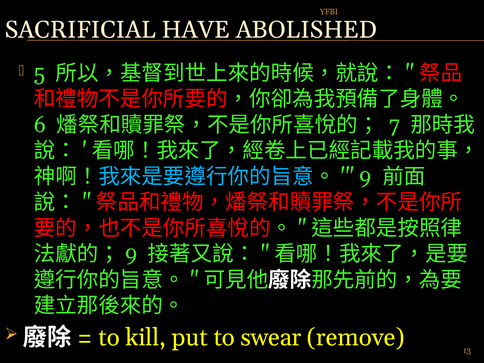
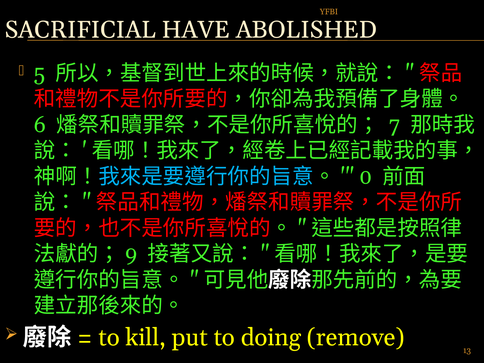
9: 9 -> 0 (366, 177)
swear: swear -> doing (271, 337)
